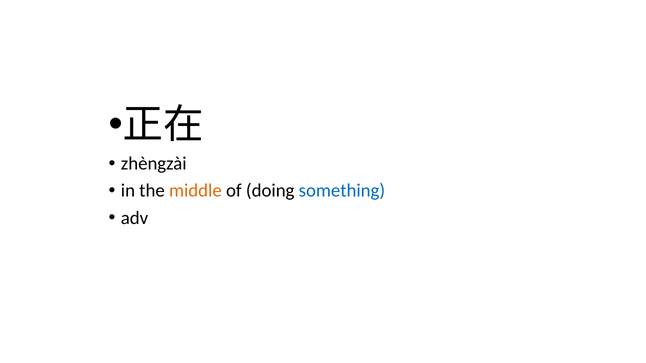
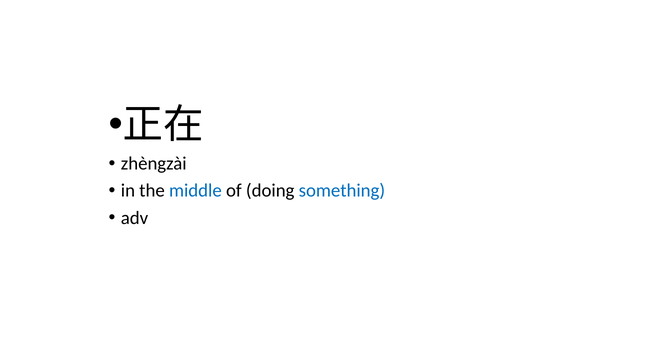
middle colour: orange -> blue (195, 191)
